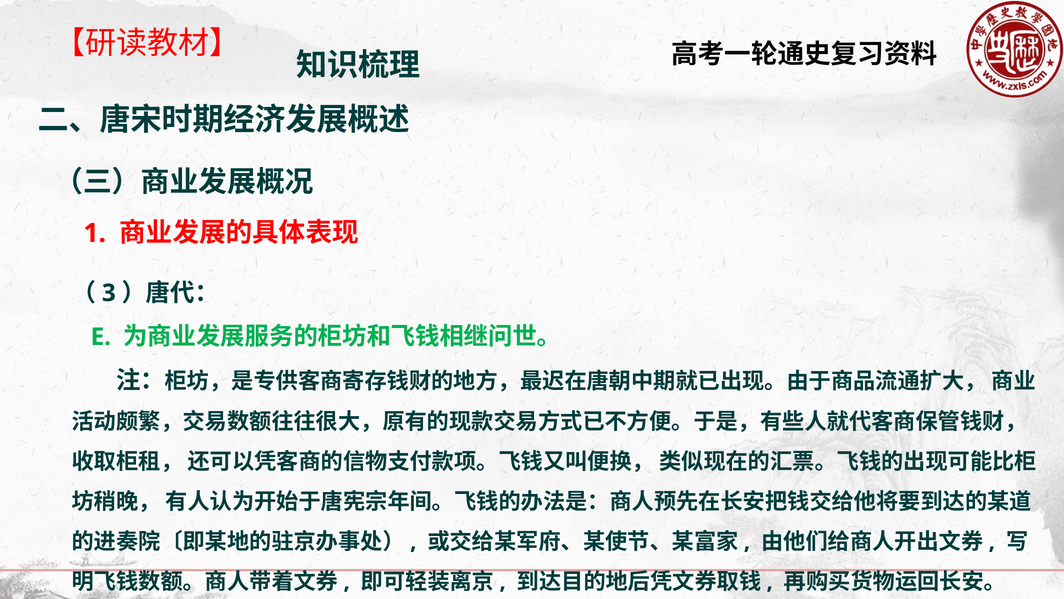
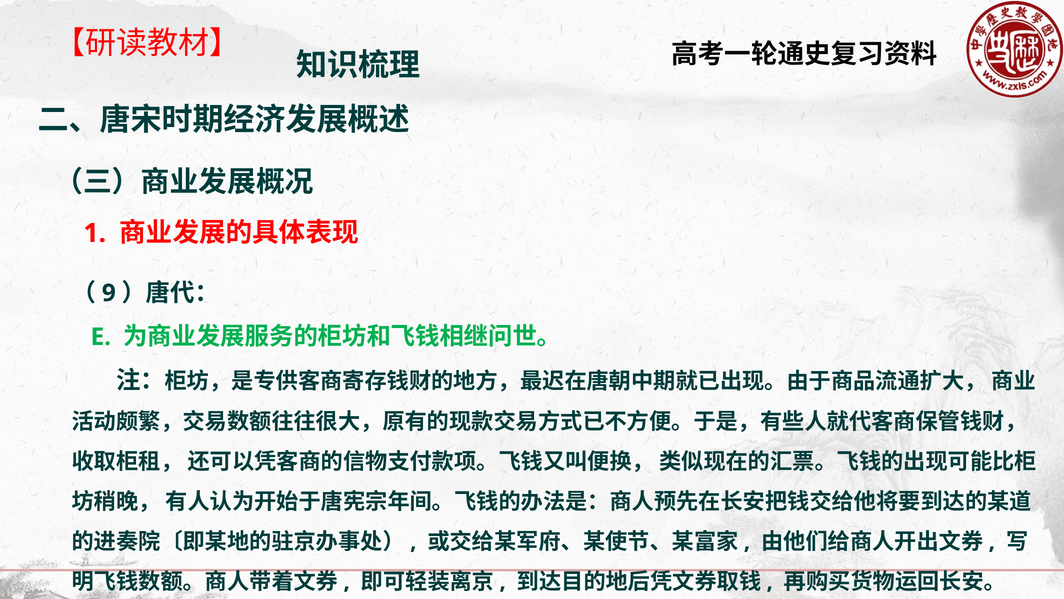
3: 3 -> 9 (109, 293)
